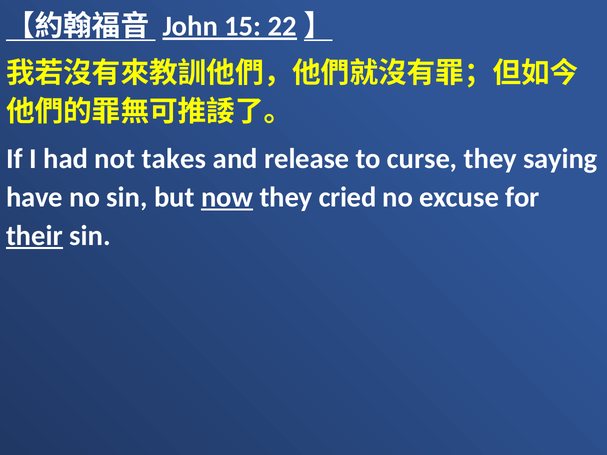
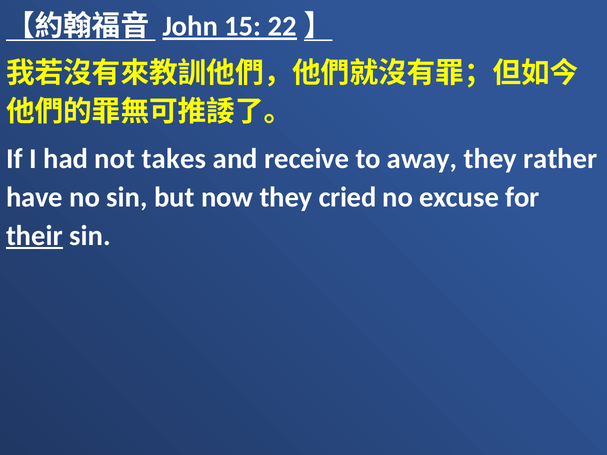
release: release -> receive (307, 159)
curse: curse -> away (422, 159)
saying: saying -> rather (560, 159)
now underline: present -> none (227, 197)
